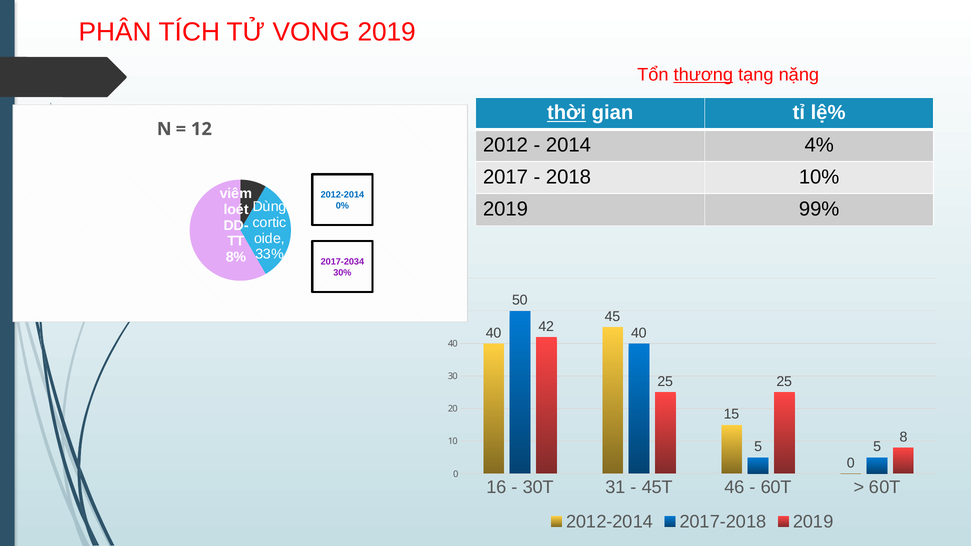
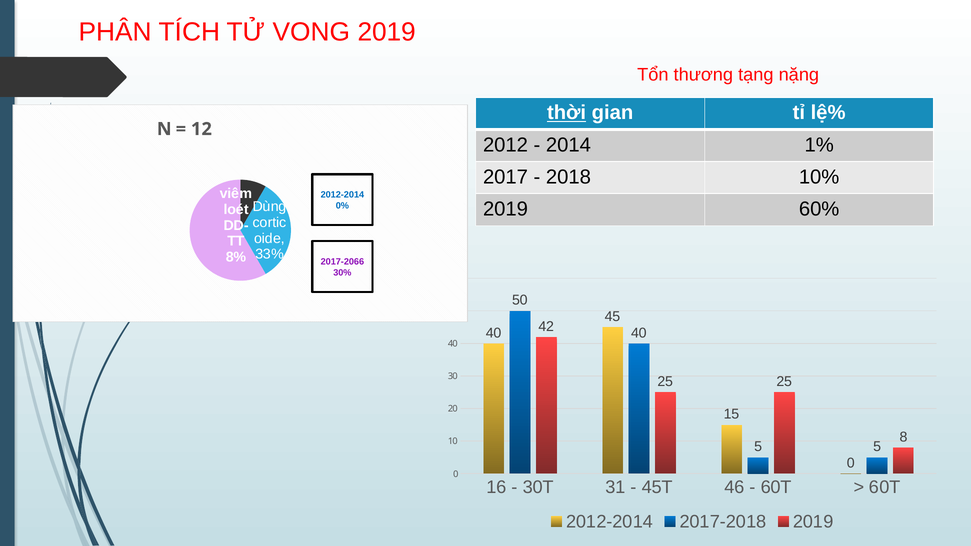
thương underline: present -> none (703, 75)
4%: 4% -> 1% (819, 145)
99%: 99% -> 60% (819, 209)
2017-2034: 2017-2034 -> 2017-2066 (342, 262)
